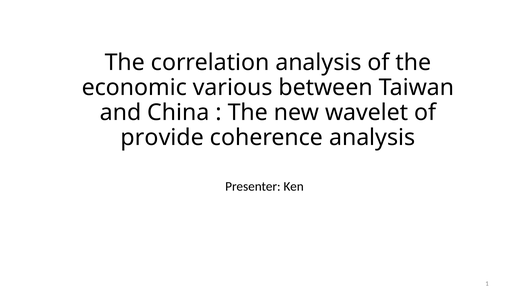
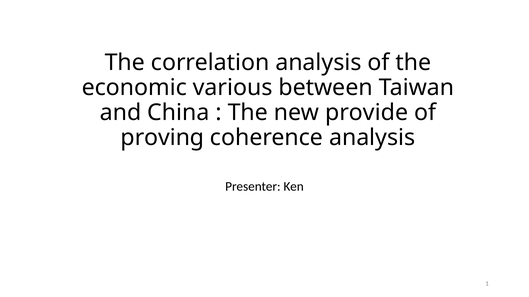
wavelet: wavelet -> provide (367, 113)
provide: provide -> proving (162, 138)
